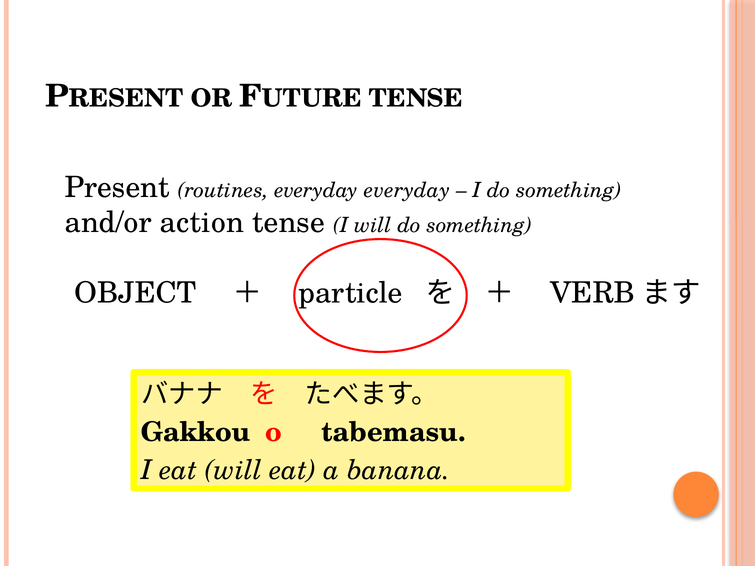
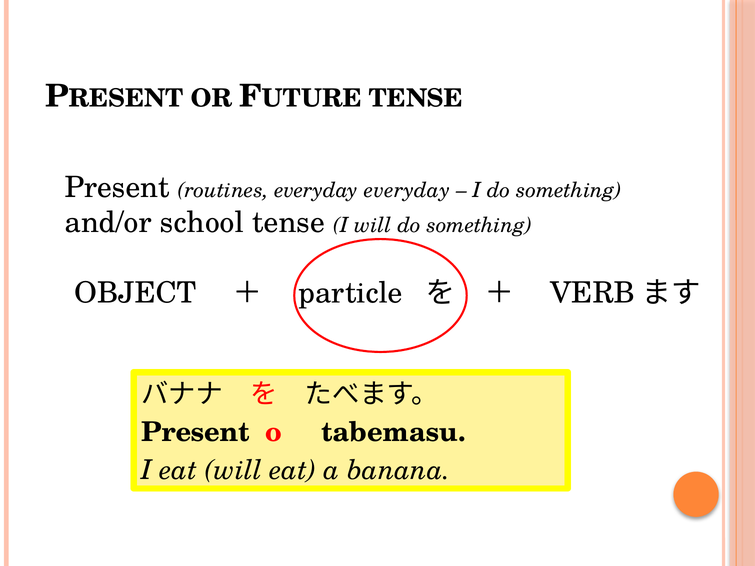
action: action -> school (202, 223)
Gakkou: Gakkou -> Present (196, 432)
